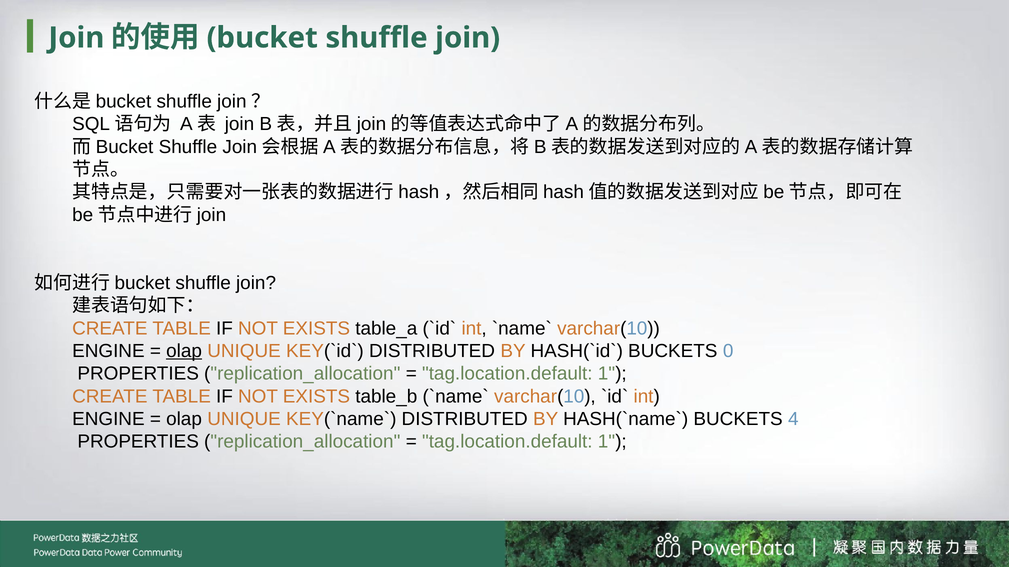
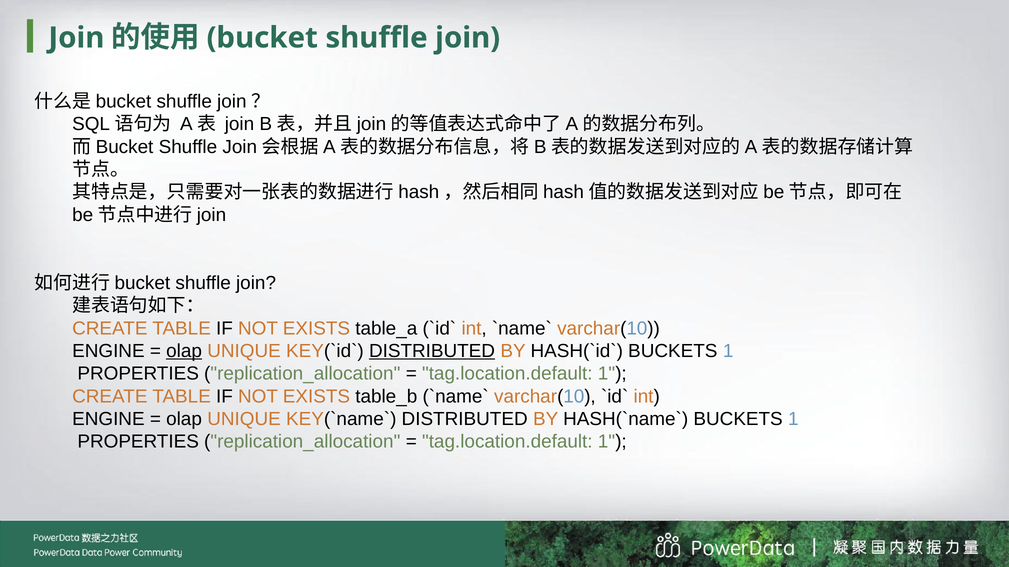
DISTRIBUTED underline: none -> present (432, 351)
0: 0 -> 1 (728, 351)
4: 4 -> 1 (793, 419)
